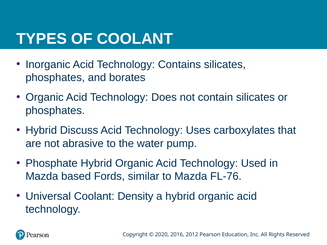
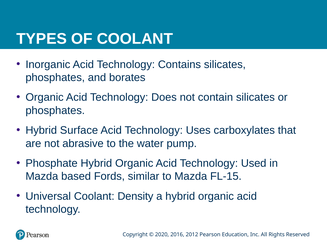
Discuss: Discuss -> Surface (79, 130)
FL-76: FL-76 -> FL-15 (226, 177)
